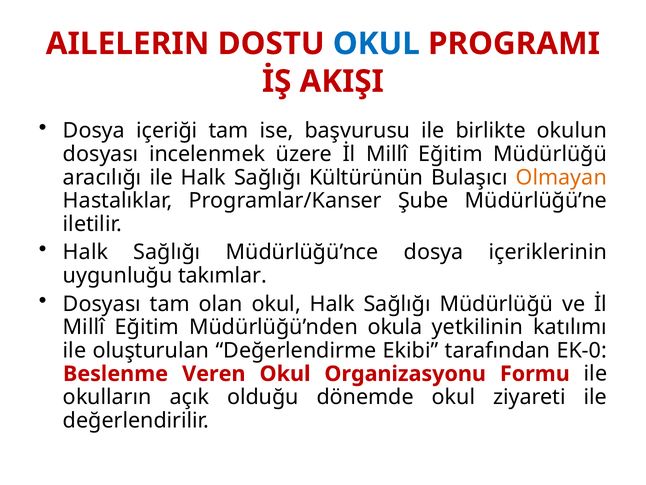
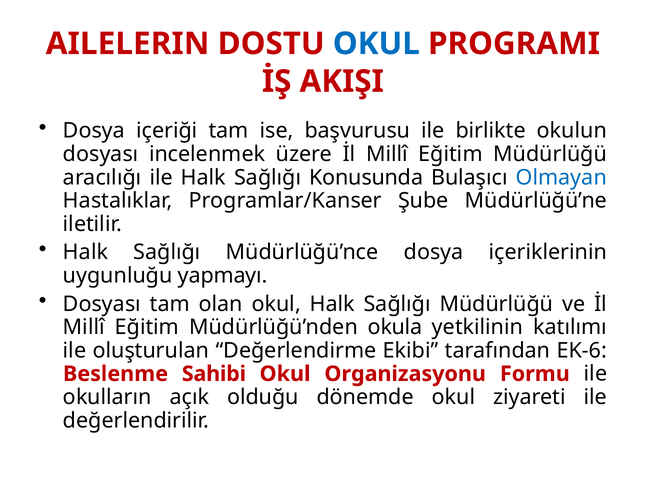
Kültürünün: Kültürünün -> Konusunda (366, 177)
Olmayan colour: orange -> blue (561, 177)
takımlar: takımlar -> yapmayı (223, 275)
EK-0: EK-0 -> EK-6 (582, 350)
Veren: Veren -> Sahibi (214, 373)
